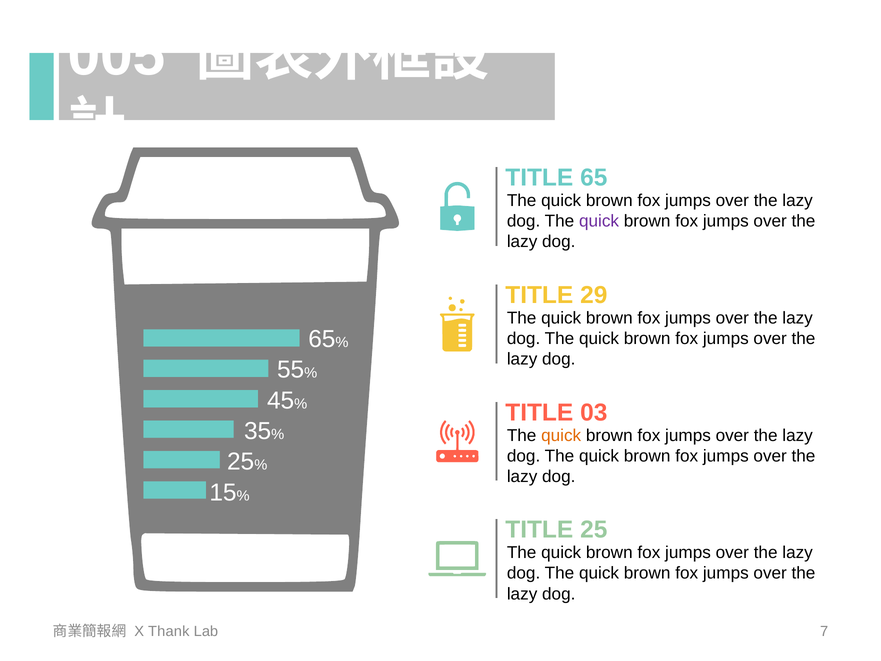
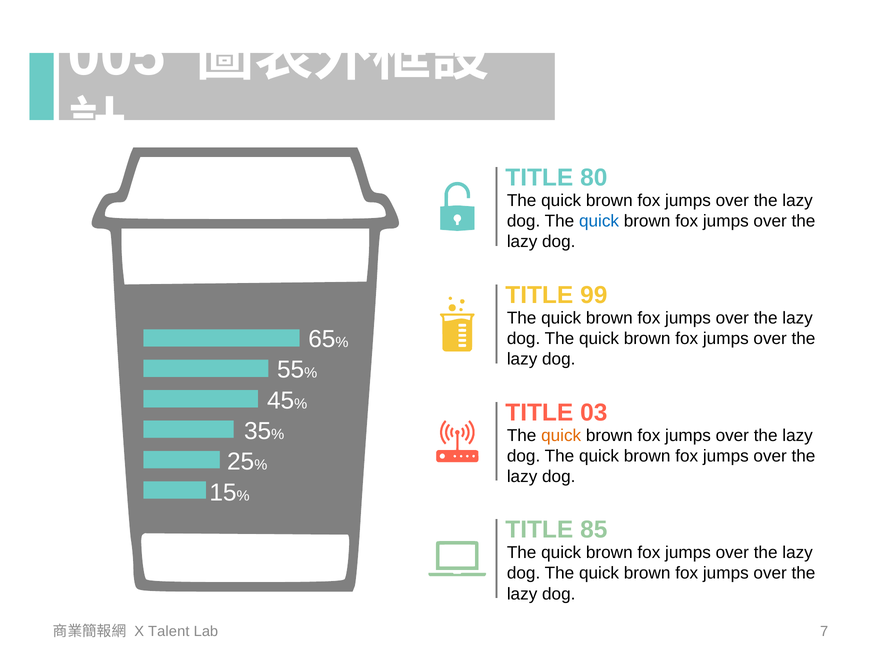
TITLE 65: 65 -> 80 (594, 178)
quick colour: purple -> blue (599, 221)
29: 29 -> 99 (594, 295)
TITLE 25: 25 -> 85 (594, 530)
Thank: Thank -> Talent (169, 631)
